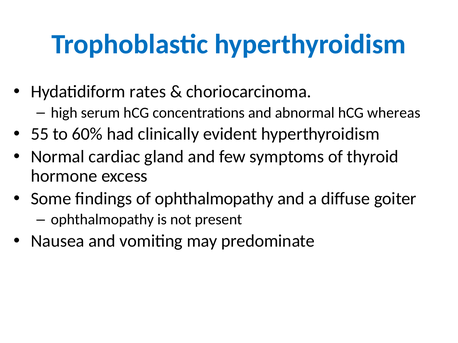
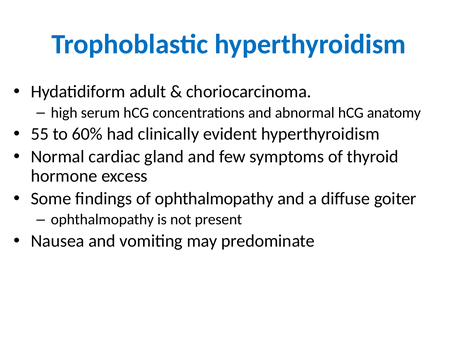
rates: rates -> adult (148, 92)
whereas: whereas -> anatomy (394, 113)
